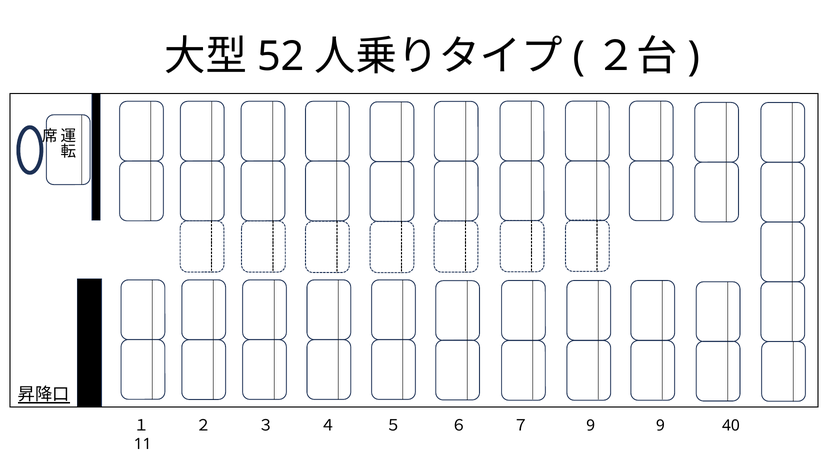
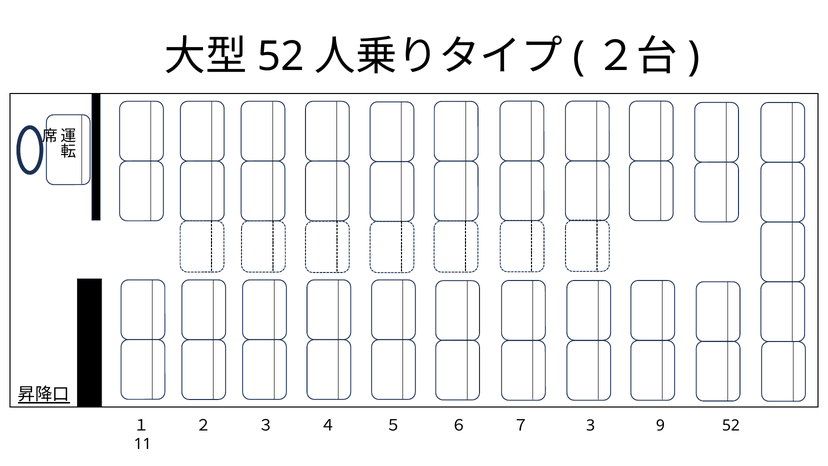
７ 9: 9 -> 3 (591, 425)
9 40: 40 -> 52 (731, 425)
